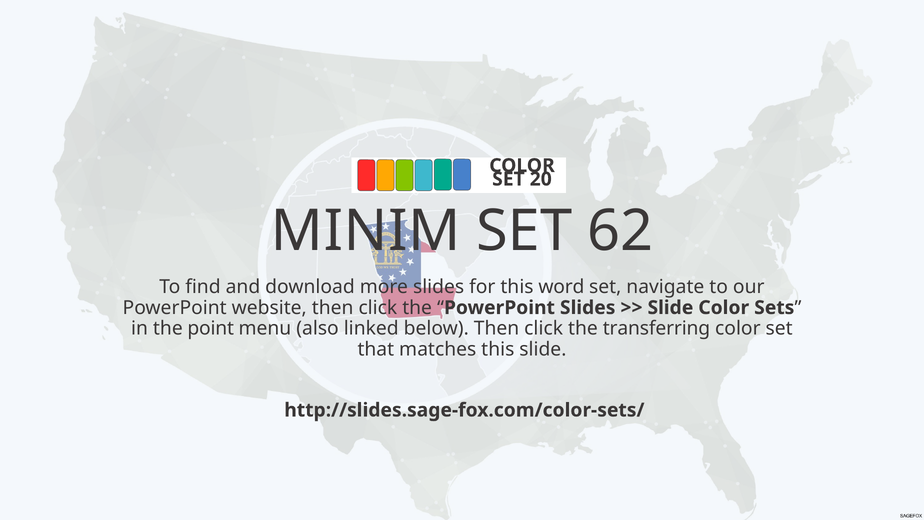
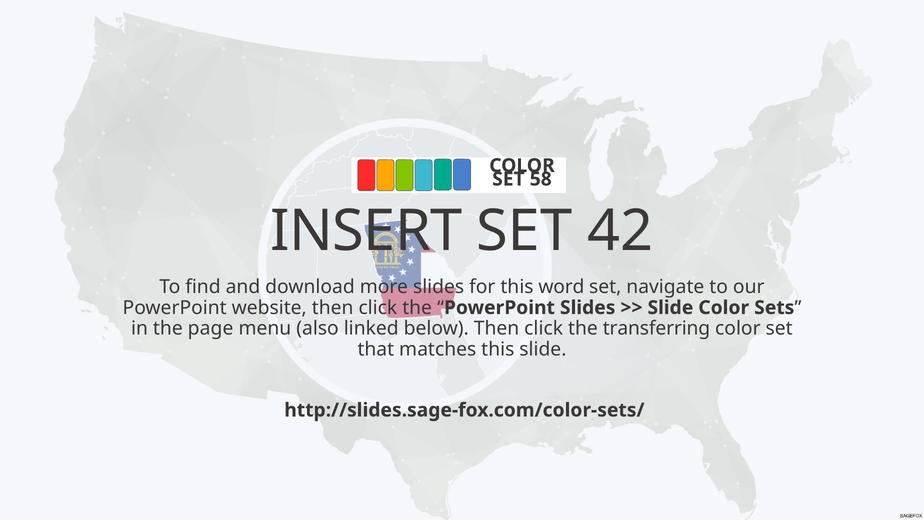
20: 20 -> 58 (541, 179)
MINIM: MINIM -> INSERT (366, 231)
62: 62 -> 42 (620, 231)
point: point -> page (211, 328)
